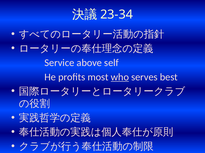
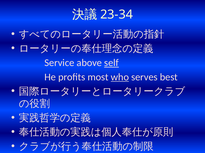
self underline: none -> present (111, 63)
